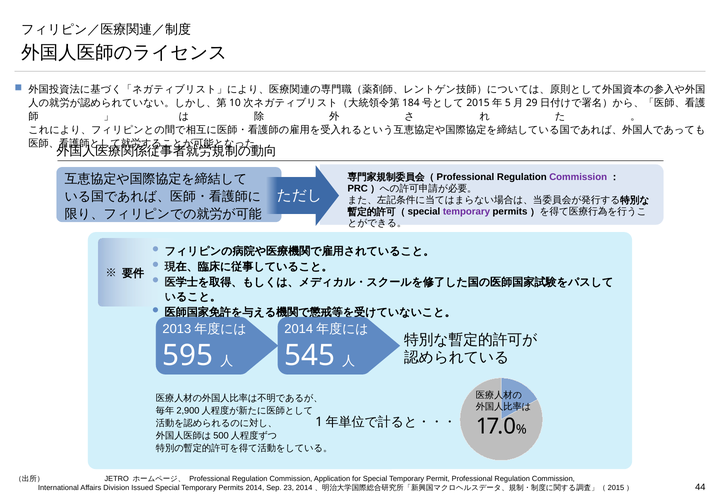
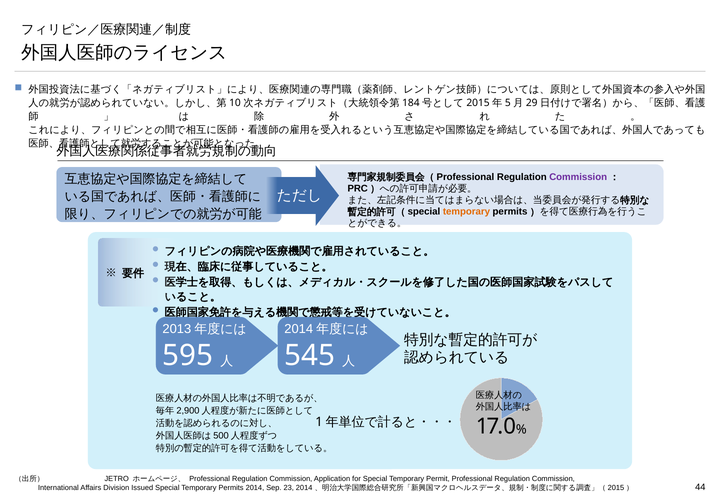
temporary colour: purple -> orange (466, 212)
